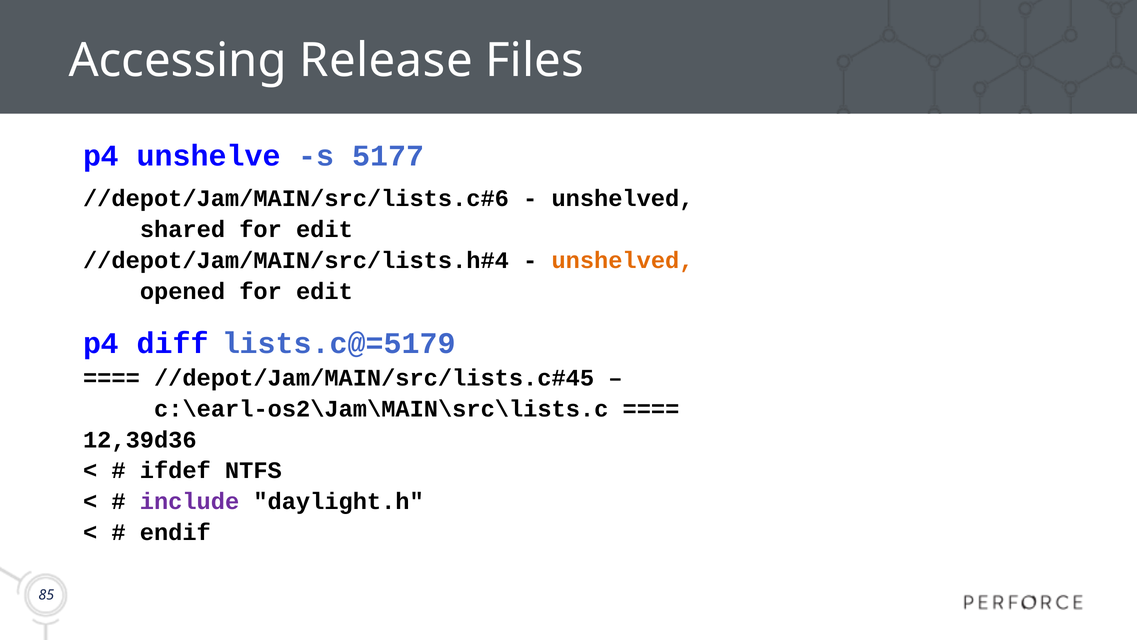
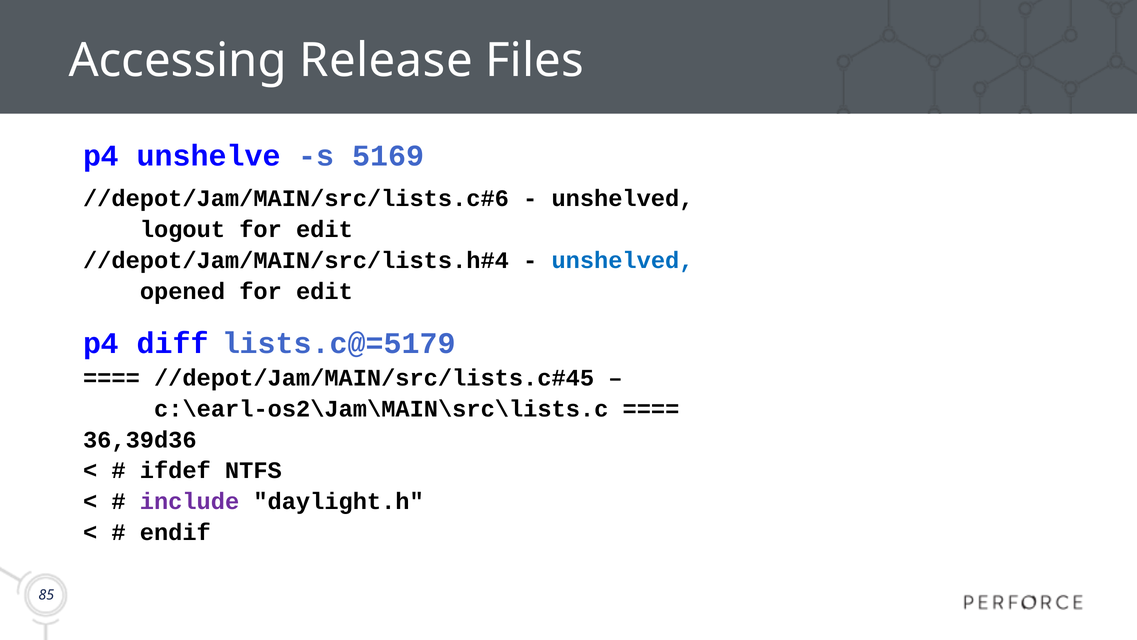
5177: 5177 -> 5169 (388, 156)
shared: shared -> logout (182, 229)
unshelved colour: orange -> blue (623, 260)
12,39d36: 12,39d36 -> 36,39d36 (140, 439)
